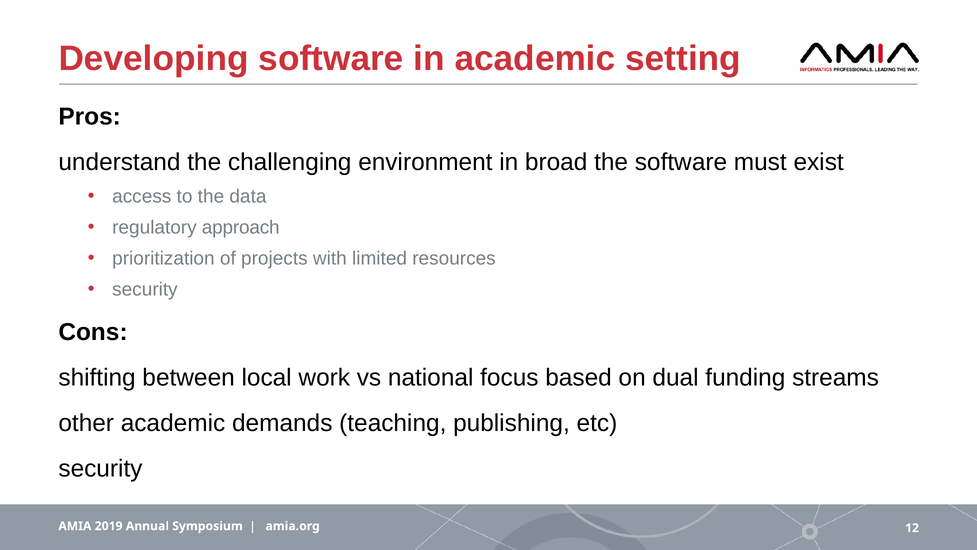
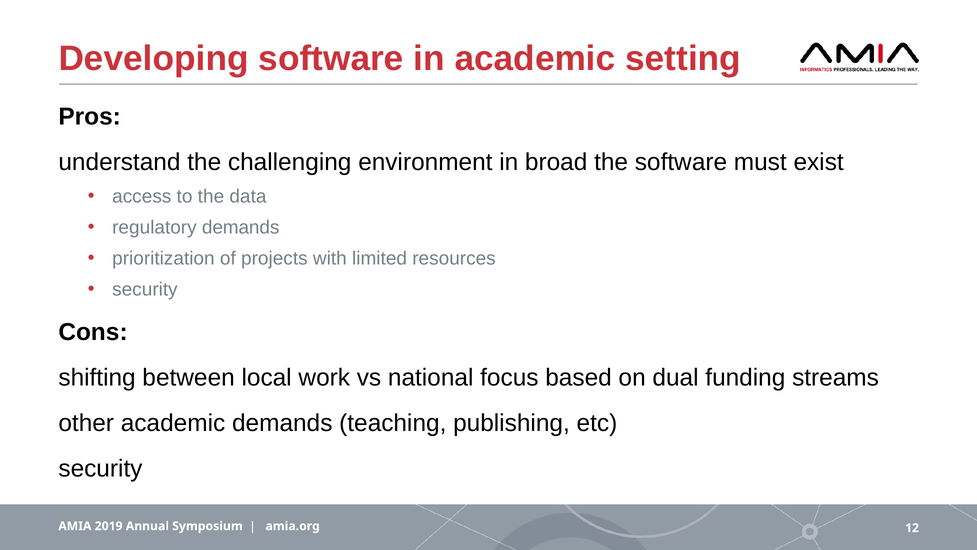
regulatory approach: approach -> demands (241, 227)
